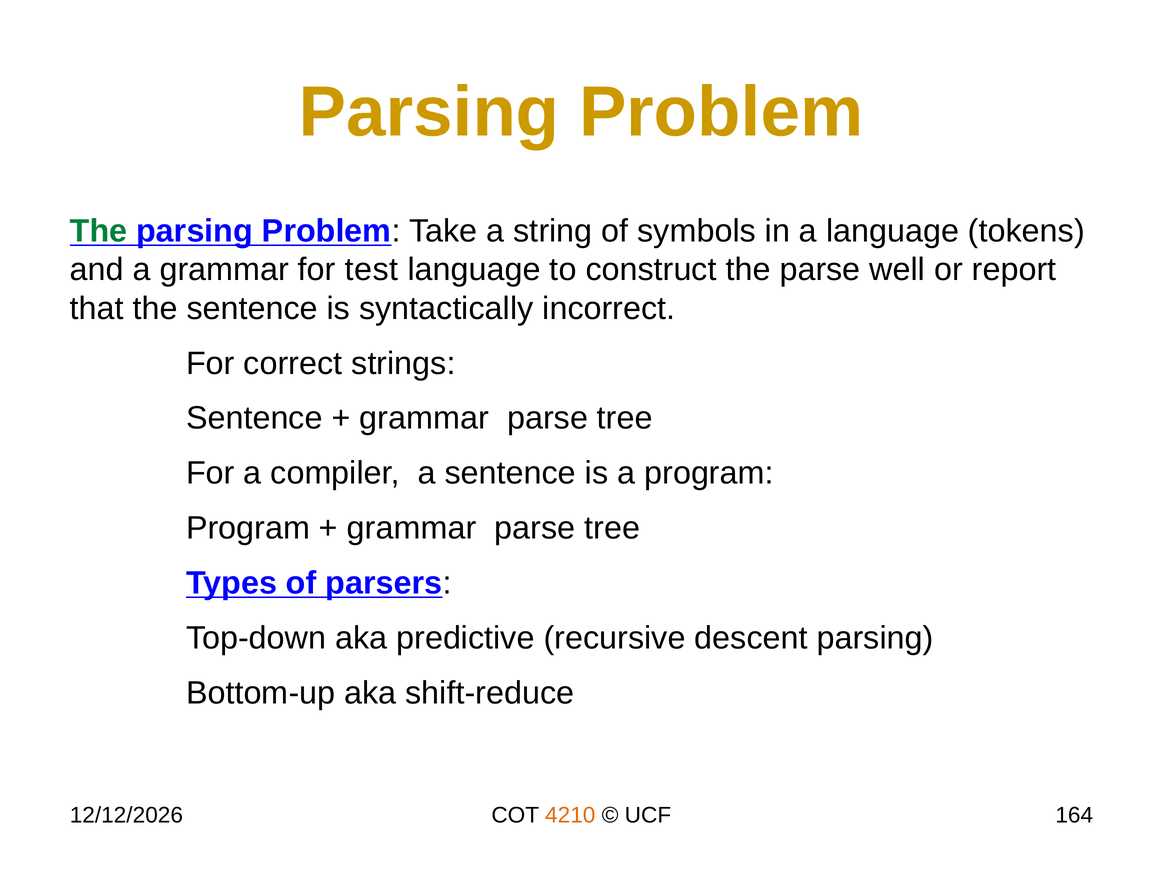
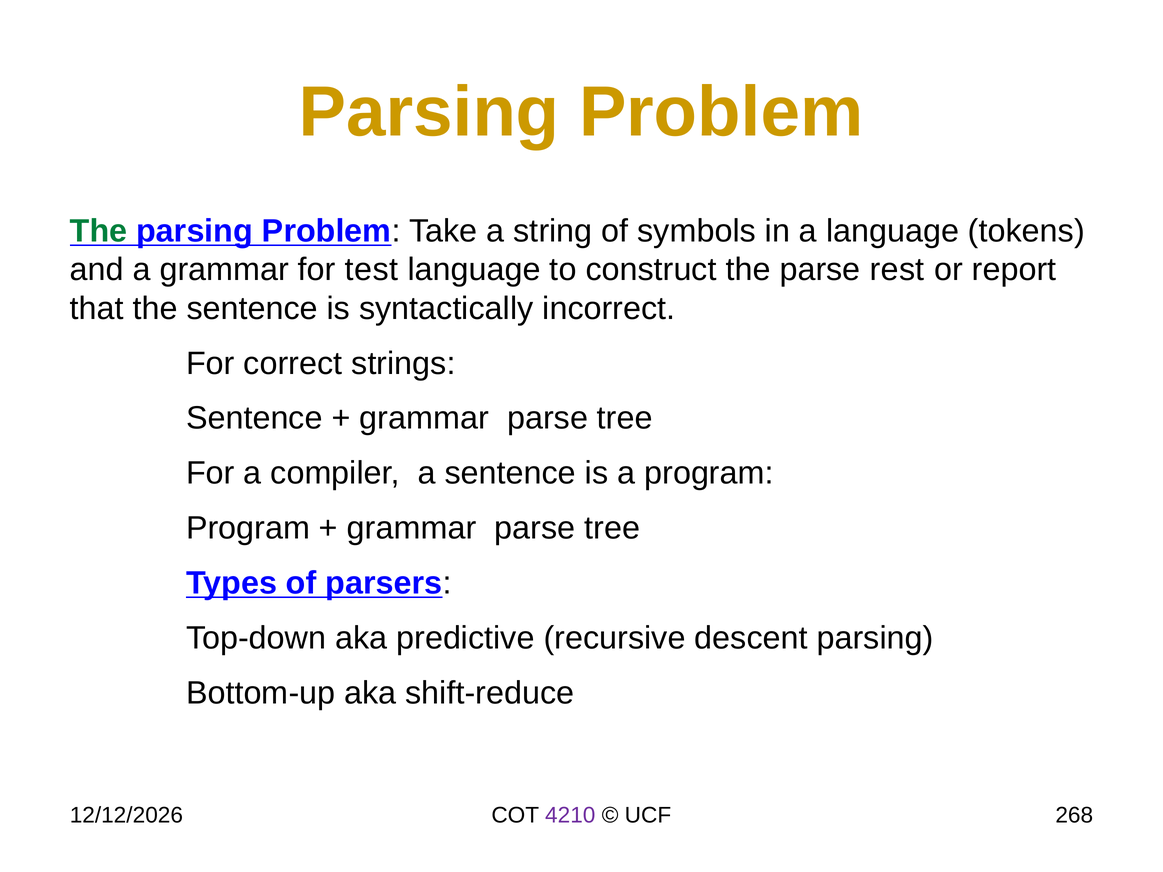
well: well -> rest (897, 270)
4210 colour: orange -> purple (570, 815)
164: 164 -> 268 (1074, 815)
